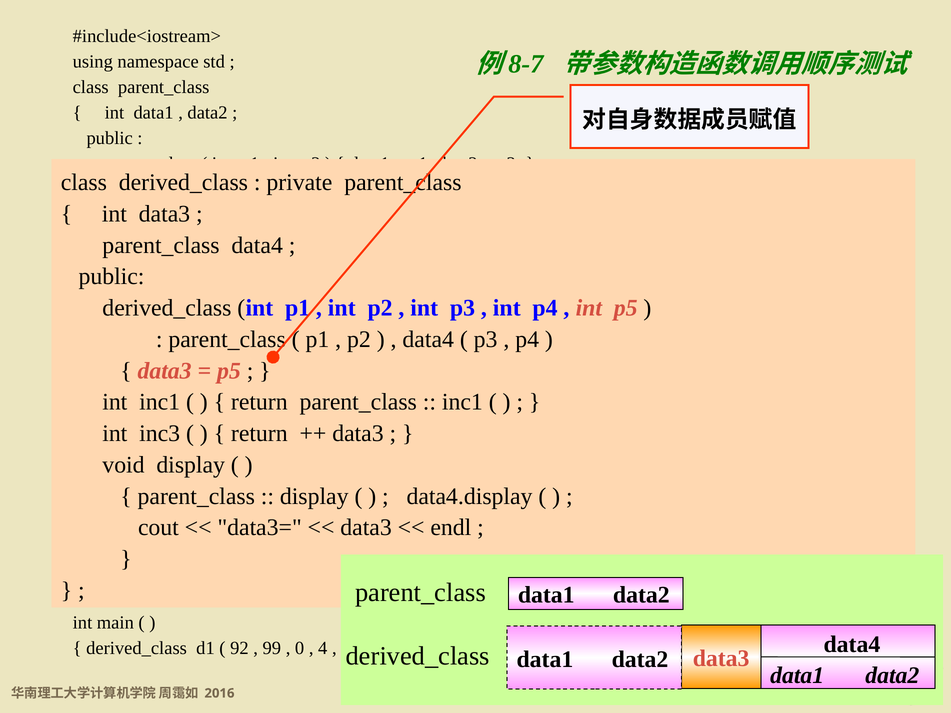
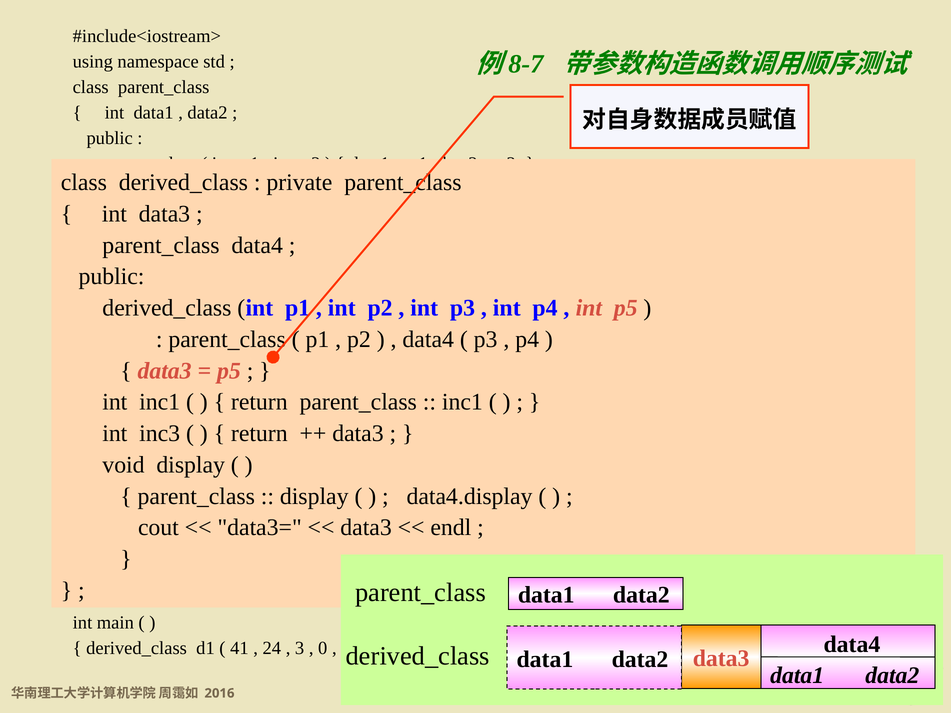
92: 92 -> 41 (239, 648)
99: 99 -> 24 (272, 648)
0: 0 -> 3 (300, 648)
4: 4 -> 0 (323, 648)
